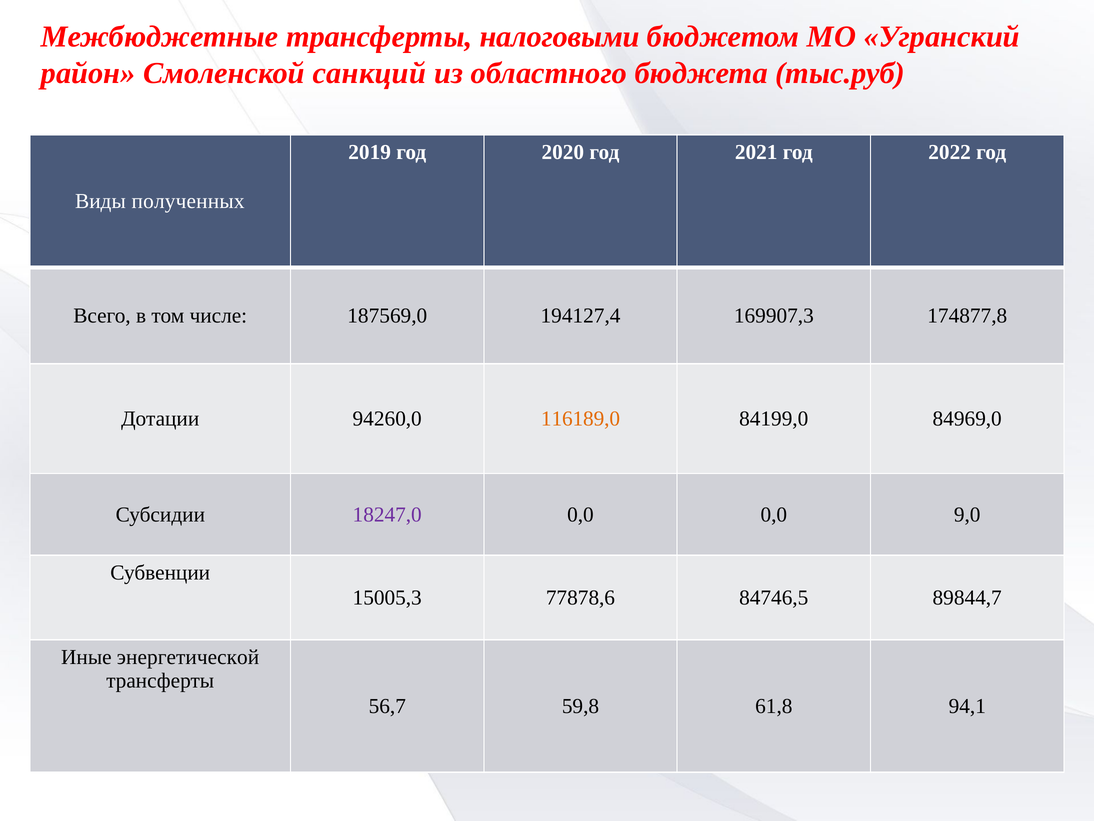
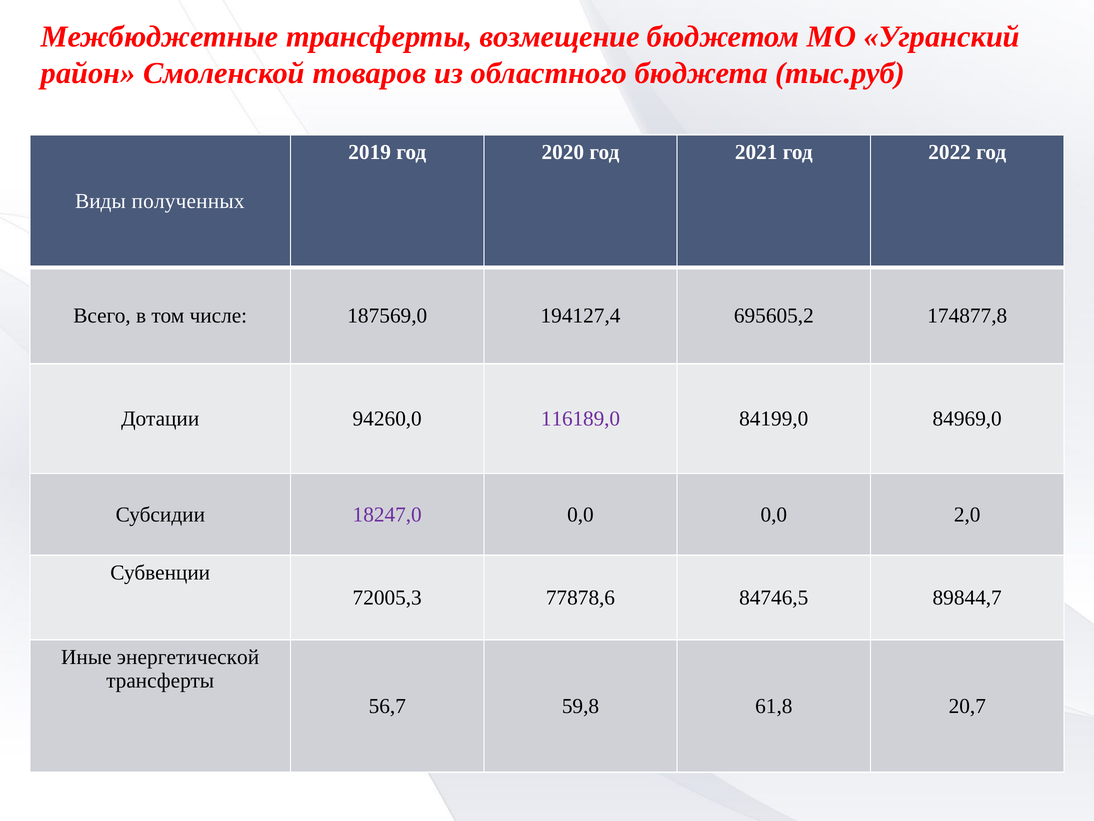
налоговыми: налоговыми -> возмещение (560, 36)
санкций: санкций -> товаров (369, 73)
169907,3: 169907,3 -> 695605,2 (774, 315)
116189,0 colour: orange -> purple (581, 418)
9,0: 9,0 -> 2,0 (967, 514)
15005,3: 15005,3 -> 72005,3 (387, 597)
94,1: 94,1 -> 20,7 (967, 706)
